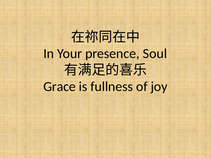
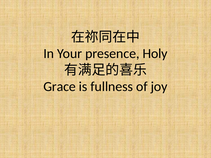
Soul: Soul -> Holy (155, 54)
